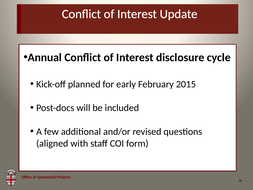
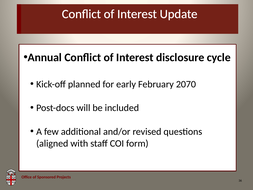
2015: 2015 -> 2070 (186, 84)
